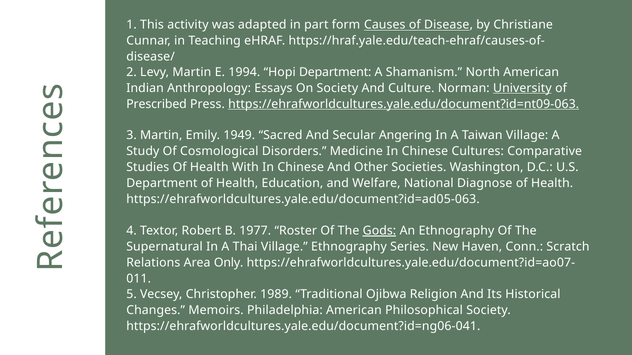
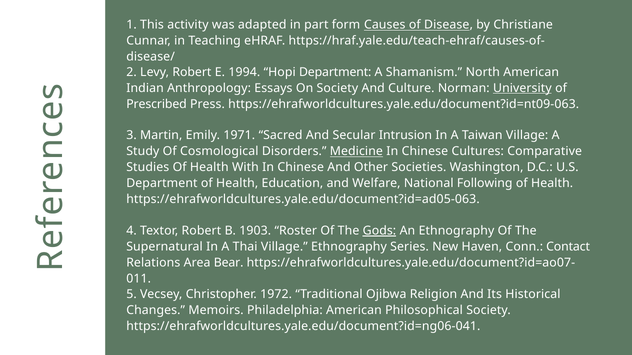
Levy Martin: Martin -> Robert (192, 72)
https://ehrafworldcultures.yale.edu/document?id=nt09-063 underline: present -> none (404, 104)
1949: 1949 -> 1971 (239, 136)
Angering: Angering -> Intrusion (405, 136)
Medicine underline: none -> present (356, 152)
Diagnose: Diagnose -> Following (485, 184)
1977: 1977 -> 1903 (255, 231)
Scratch: Scratch -> Contact (568, 247)
Only: Only -> Bear (229, 263)
1989: 1989 -> 1972 (276, 295)
